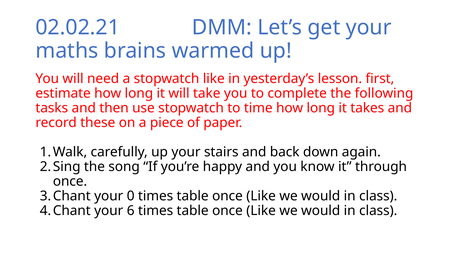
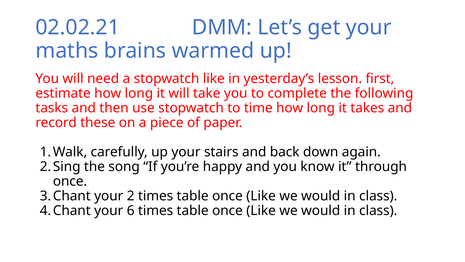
0: 0 -> 2 (131, 196)
